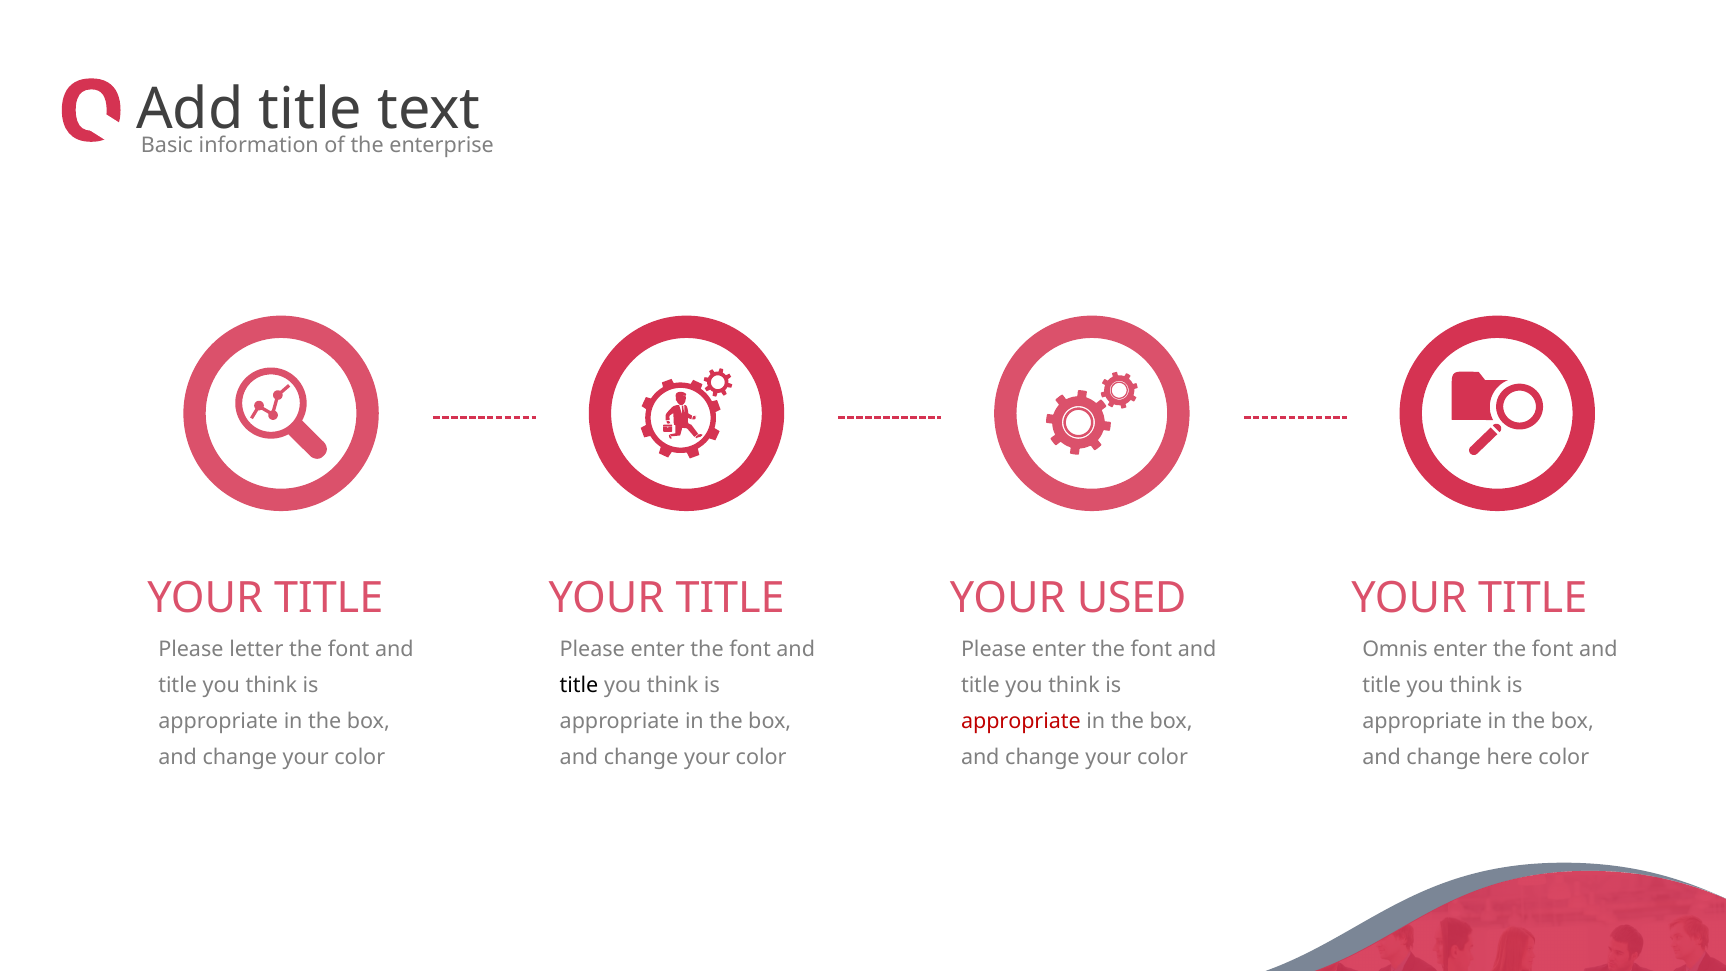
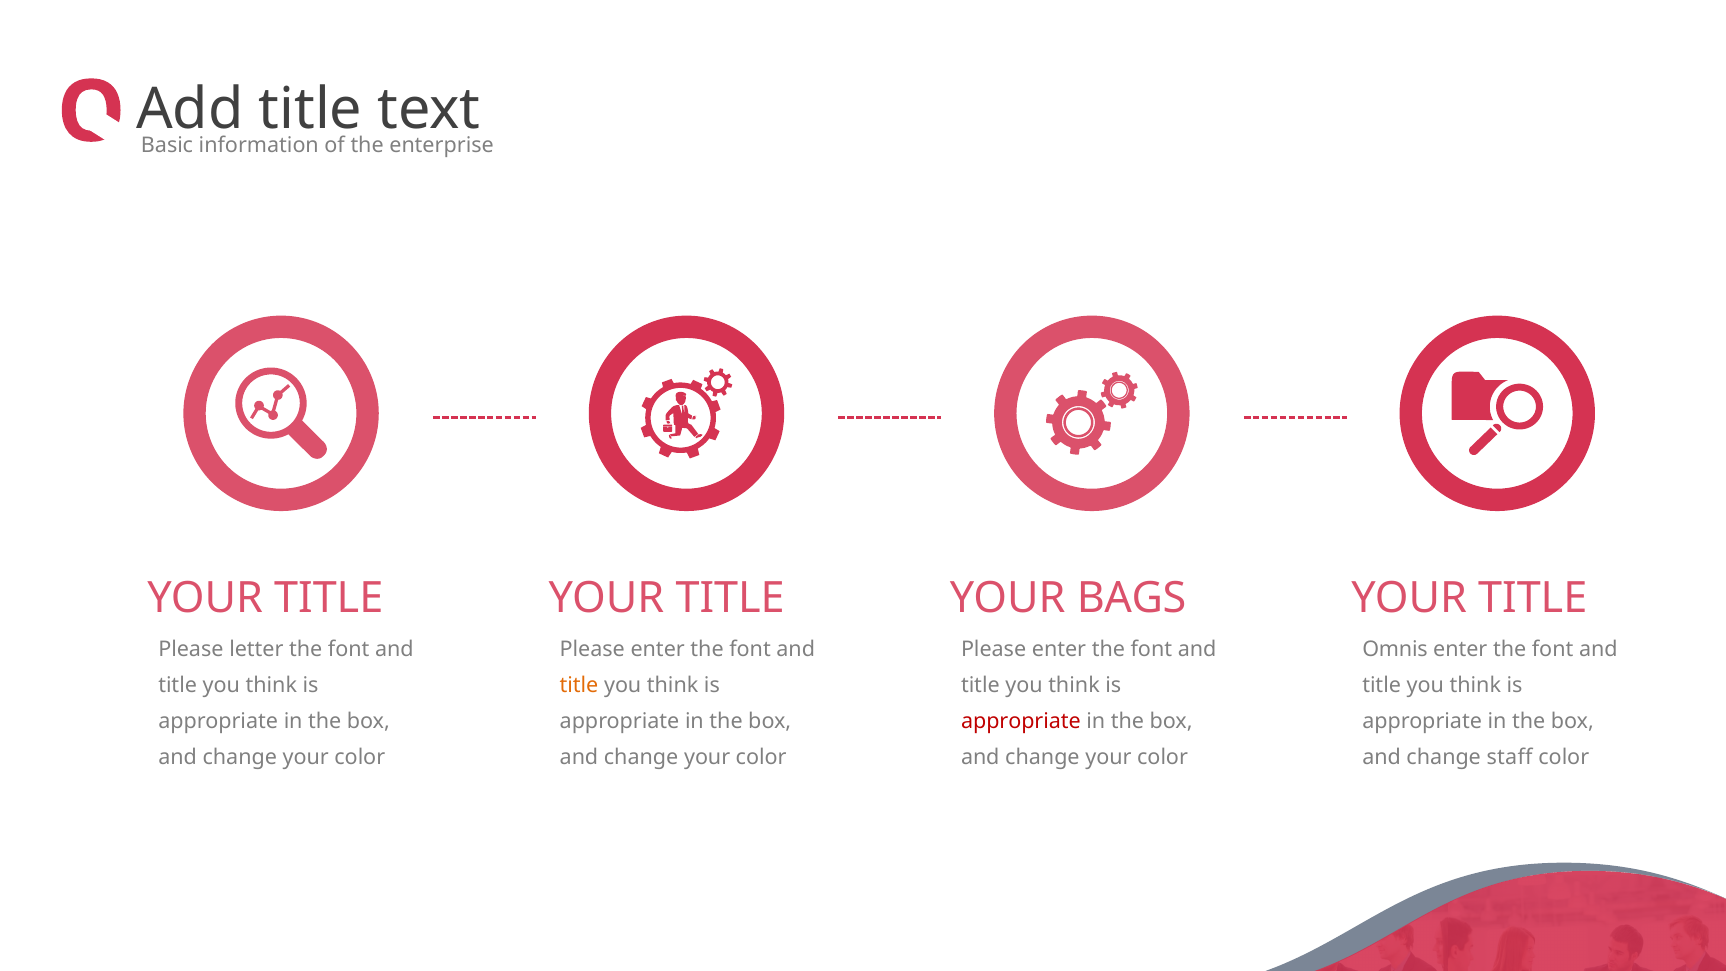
USED: USED -> BAGS (1132, 598)
title colour: black -> orange (579, 685)
here: here -> staff (1510, 757)
